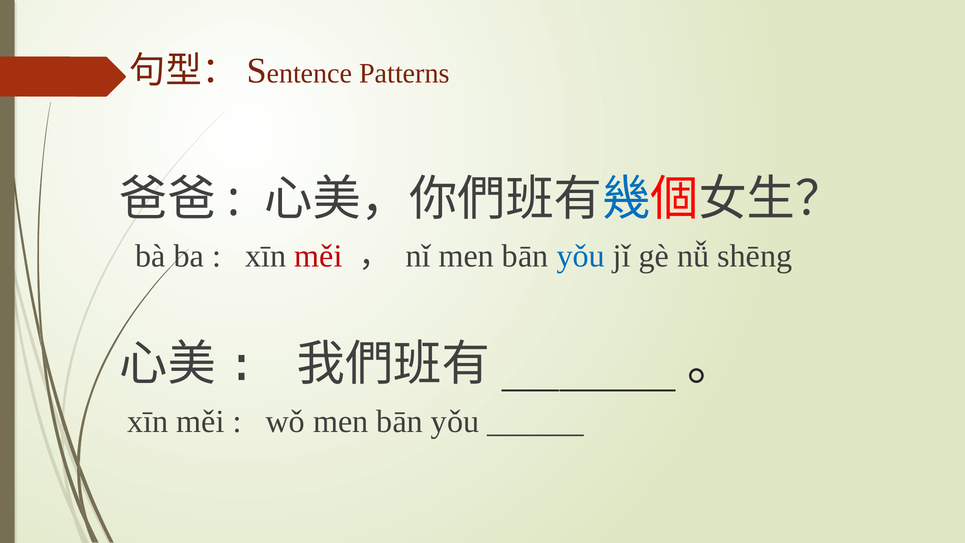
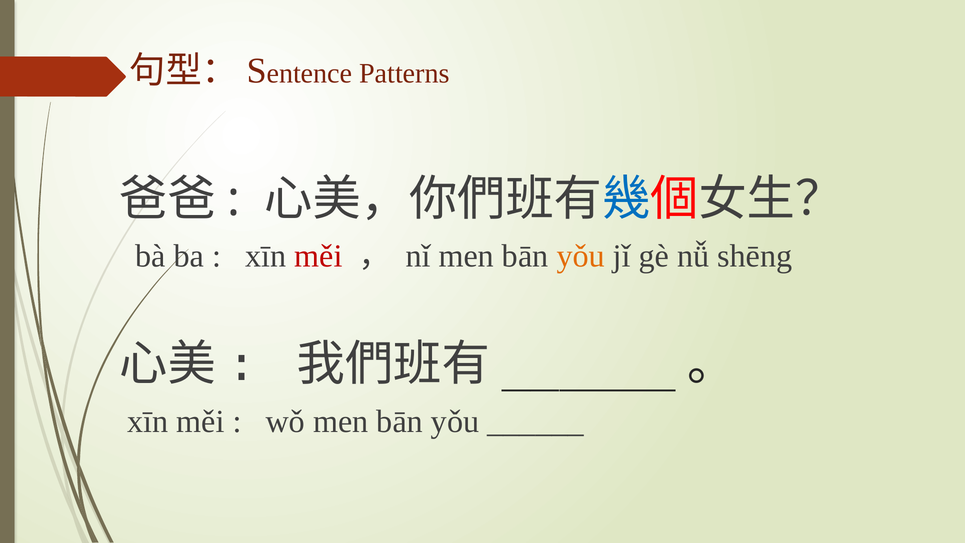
yǒu colour: blue -> orange (581, 256)
